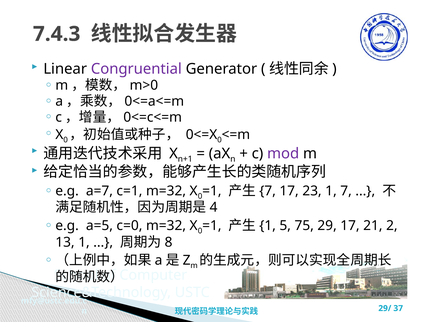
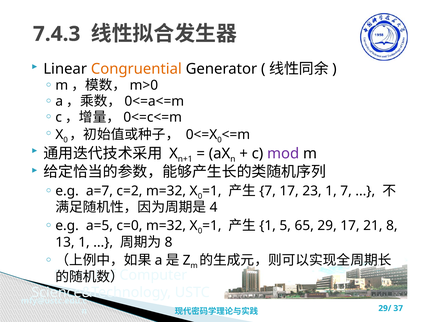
Congruential colour: purple -> orange (136, 69)
c=1: c=1 -> c=2 (129, 191)
75: 75 -> 65 (304, 226)
21 2: 2 -> 8 (392, 226)
